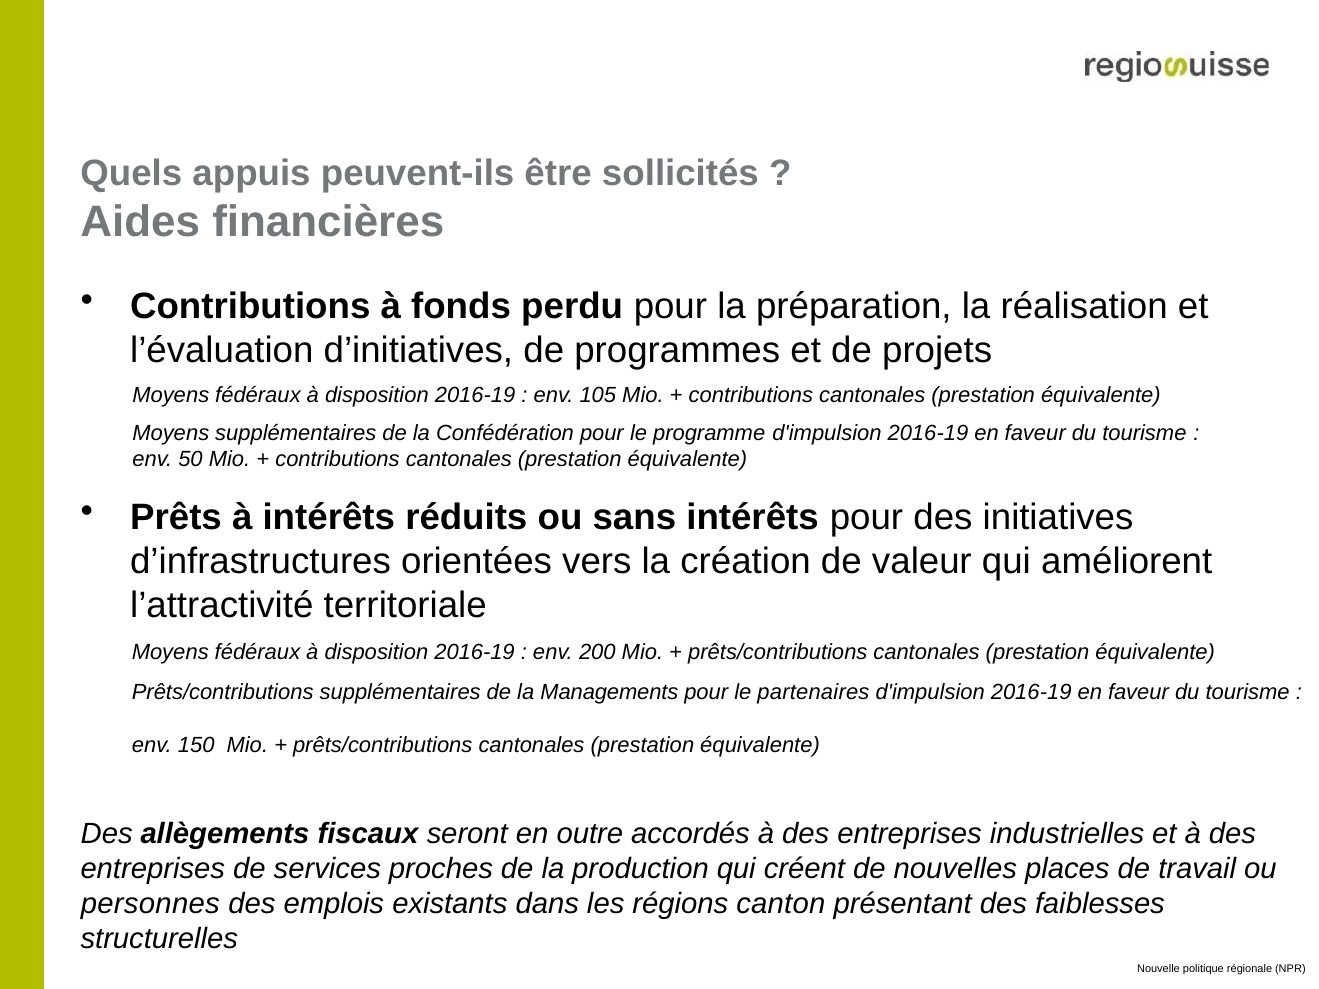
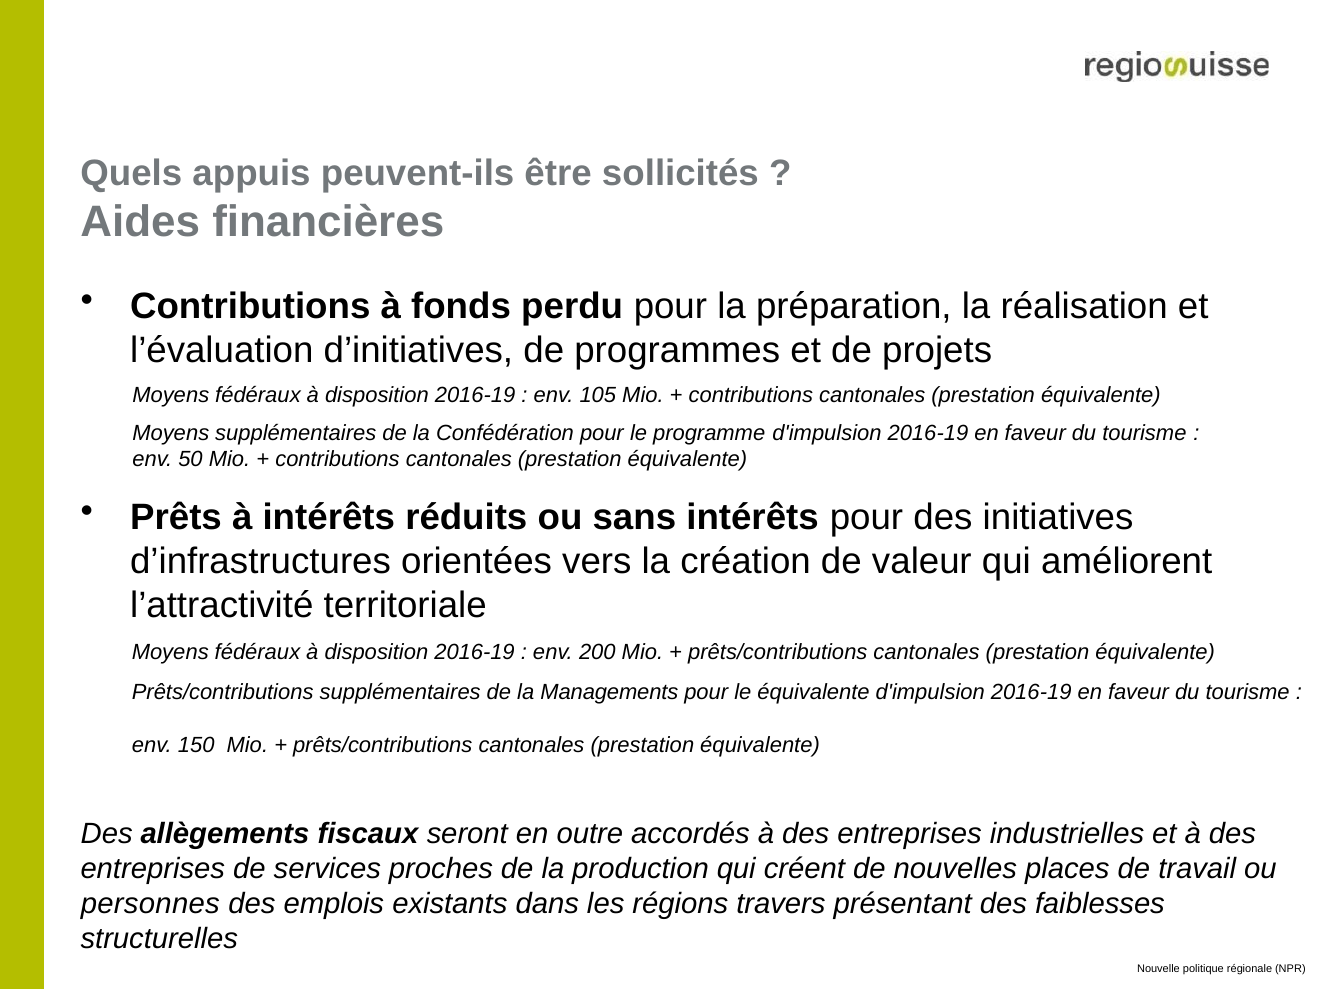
le partenaires: partenaires -> équivalente (814, 692)
canton: canton -> travers (781, 904)
